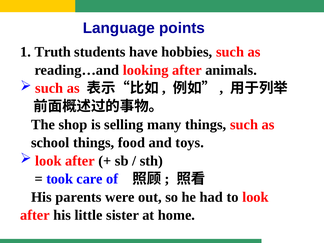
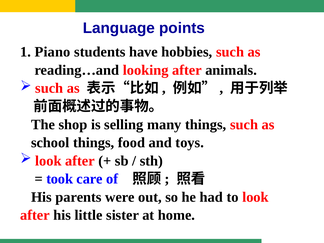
Truth: Truth -> Piano (53, 52)
